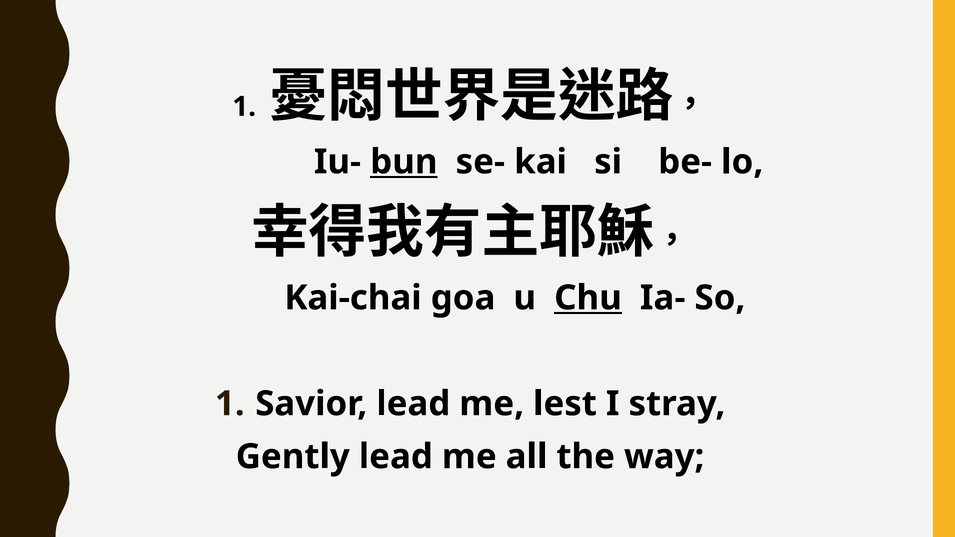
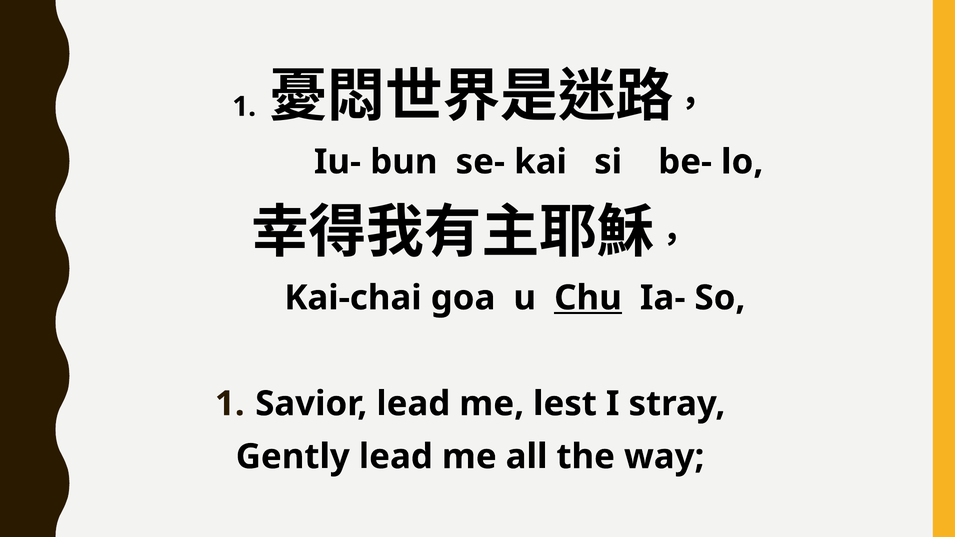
bun underline: present -> none (404, 162)
